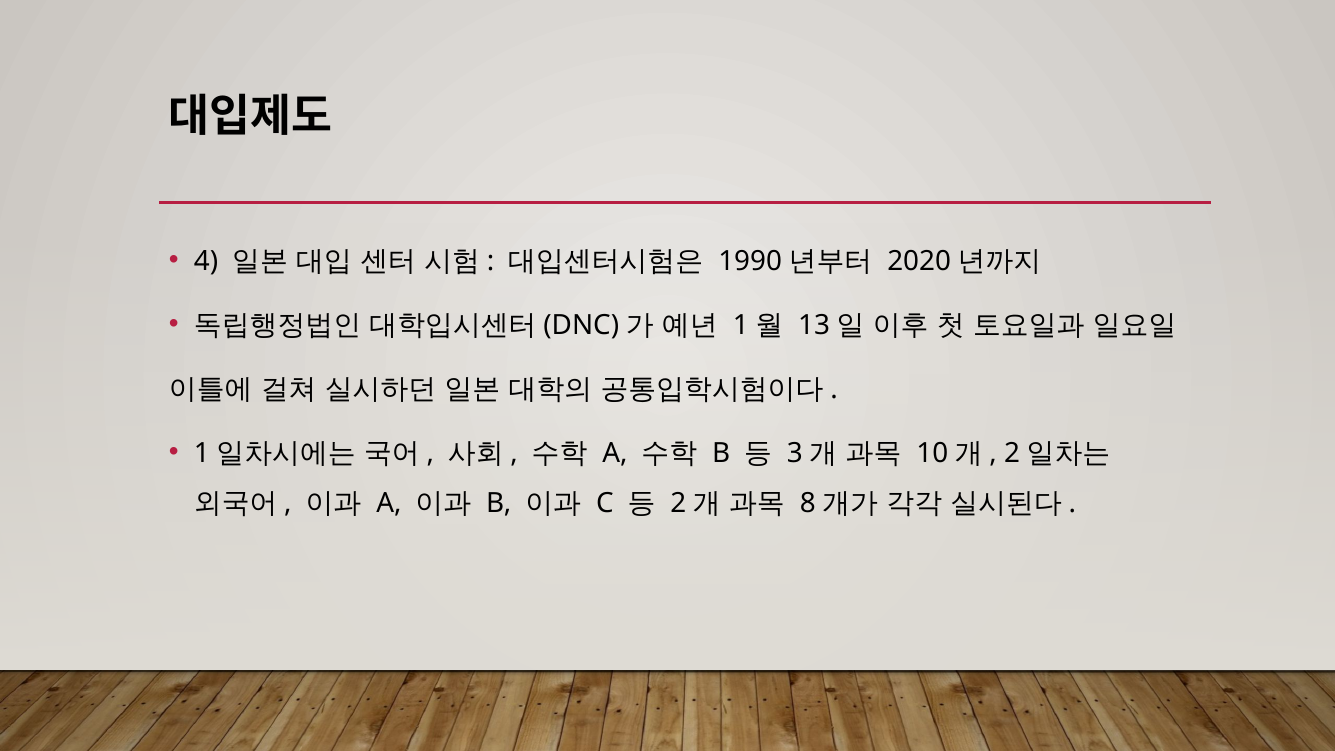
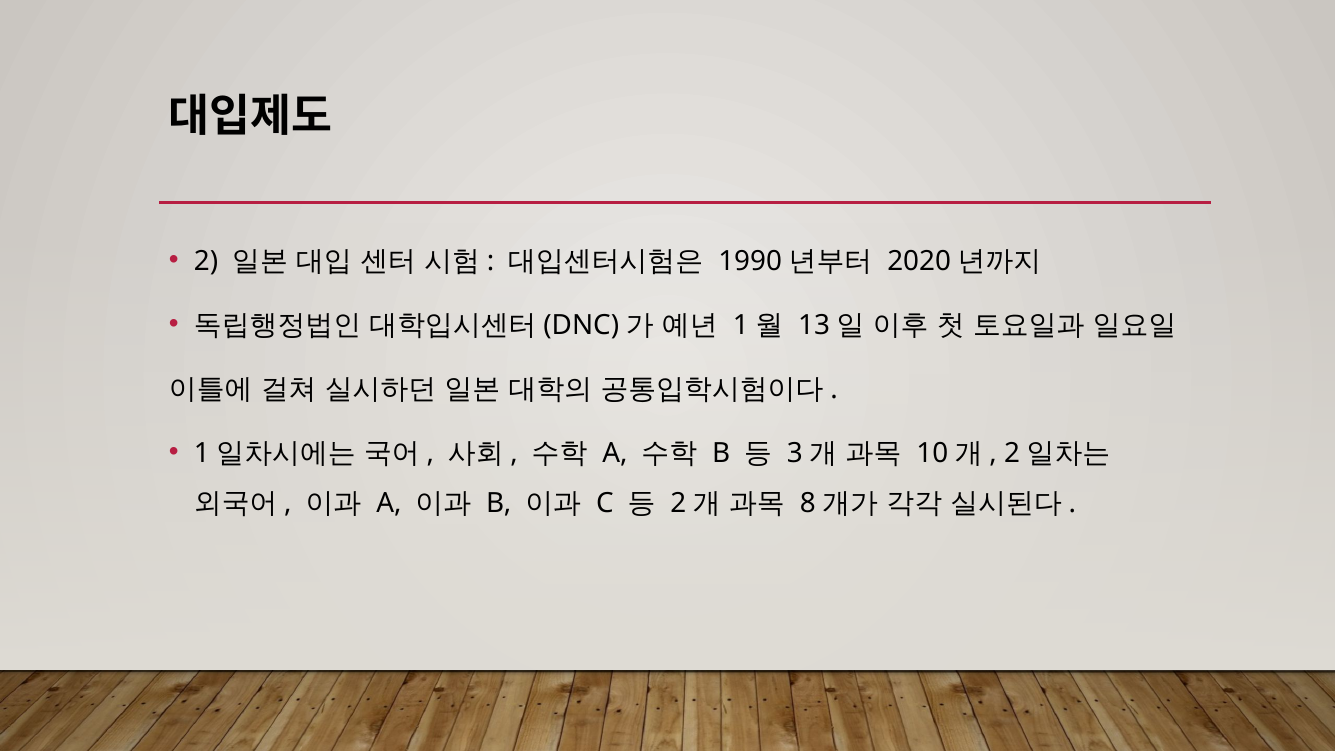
4: 4 -> 2 (206, 261)
